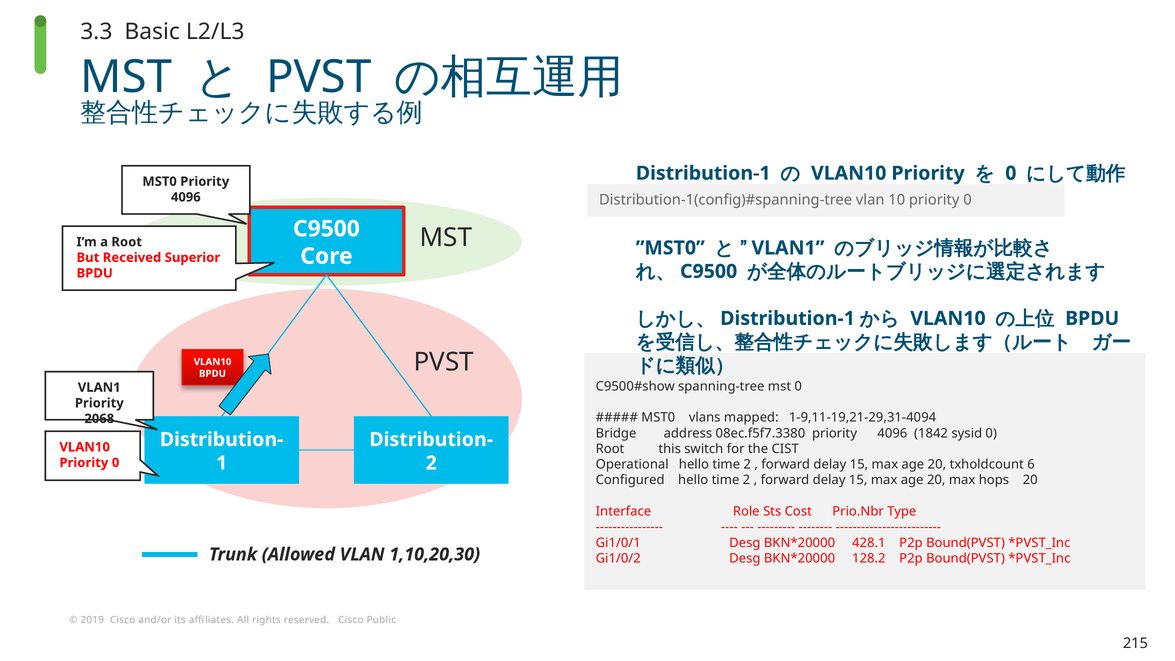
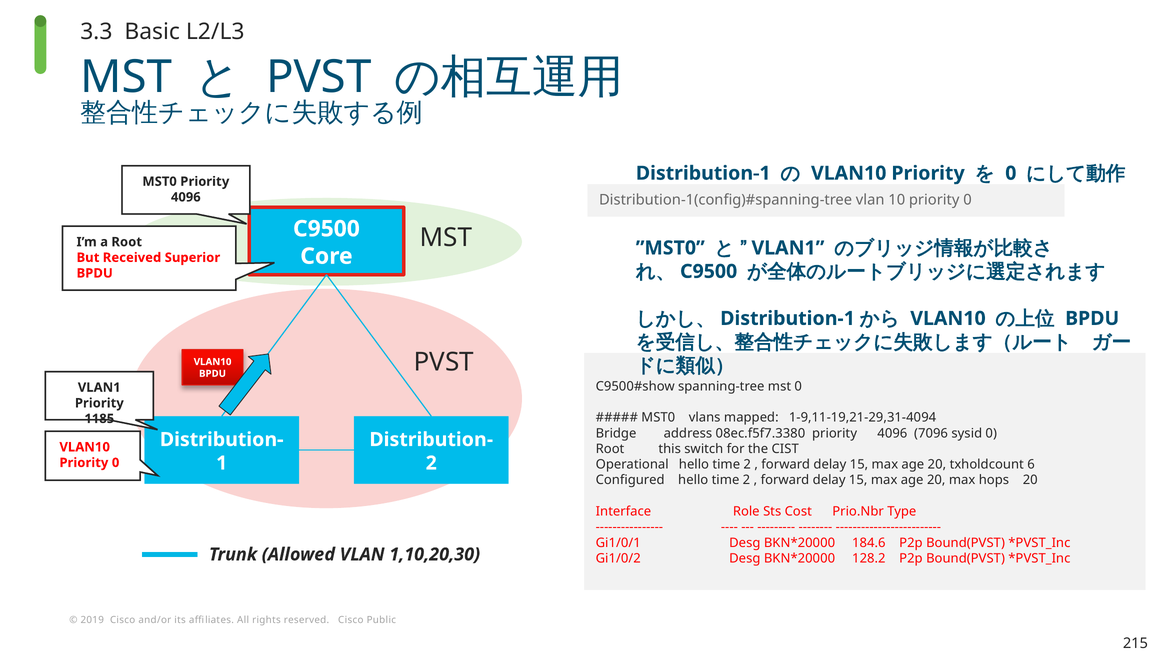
2068: 2068 -> 1185 (99, 419)
1842: 1842 -> 7096 (931, 433)
428.1: 428.1 -> 184.6 (869, 543)
